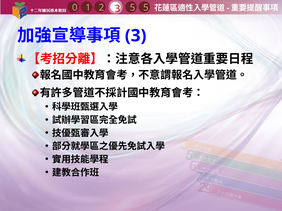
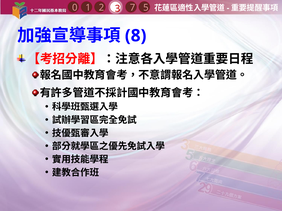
1 5: 5 -> 7 (133, 8)
3: 3 -> 8 (136, 36)
